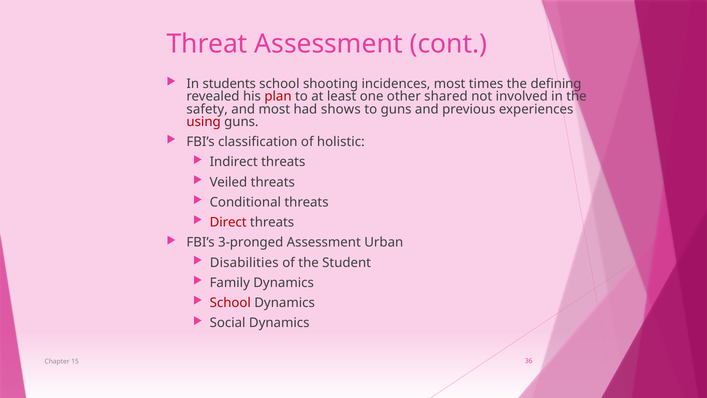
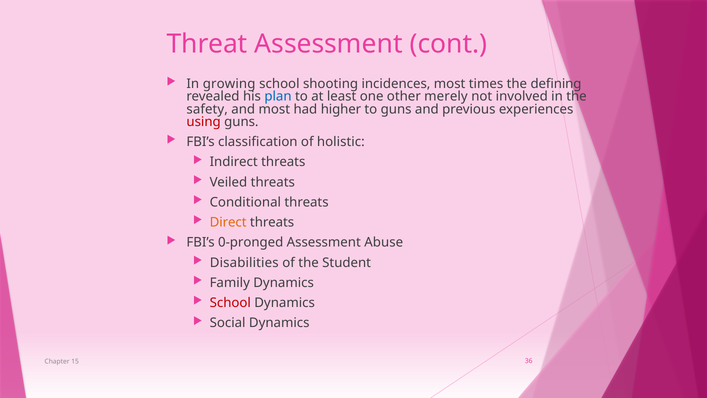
students: students -> growing (229, 84)
plan colour: red -> blue (278, 96)
shared: shared -> merely (446, 96)
shows: shows -> higher (341, 109)
Direct colour: red -> orange (228, 222)
3-pronged: 3-pronged -> 0-pronged (251, 242)
Urban: Urban -> Abuse (384, 242)
